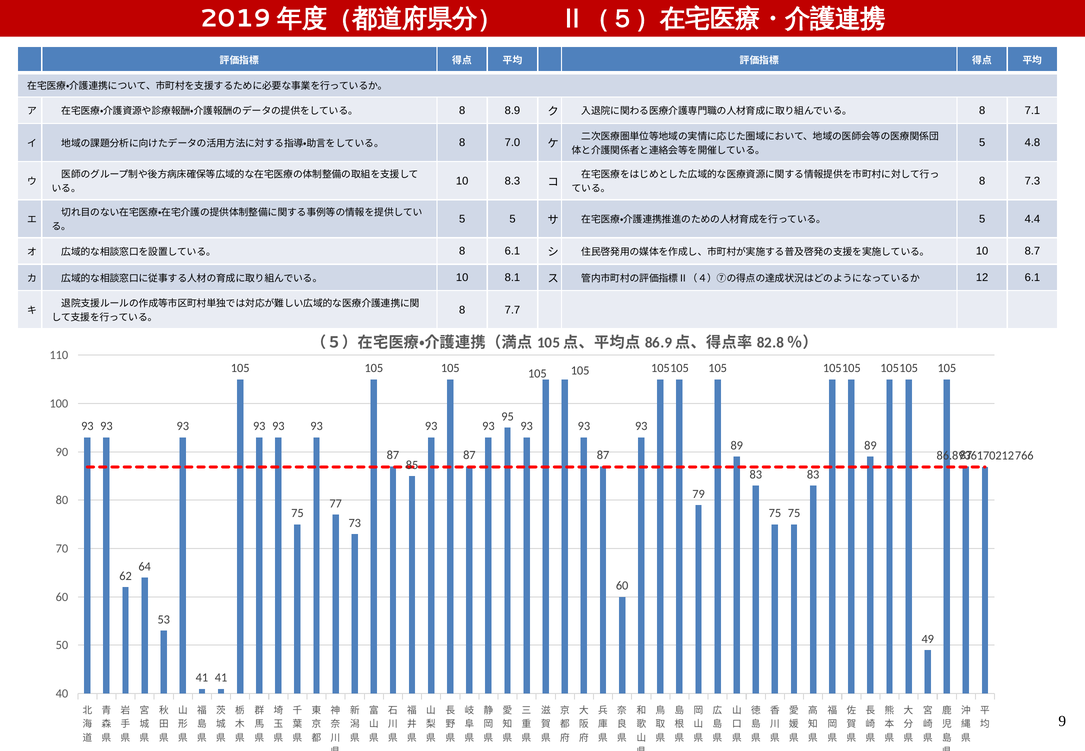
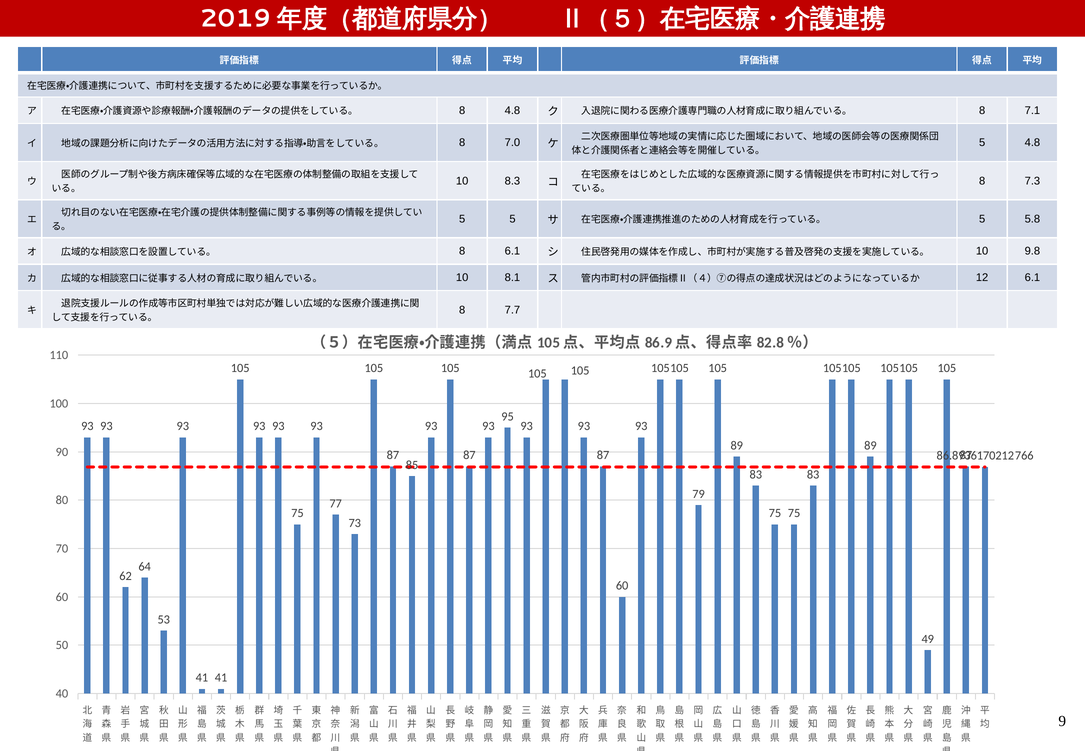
8 8.9: 8.9 -> 4.8 (512, 111)
4.4: 4.4 -> 5.8 (1032, 219)
8.7: 8.7 -> 9.8 (1032, 251)
